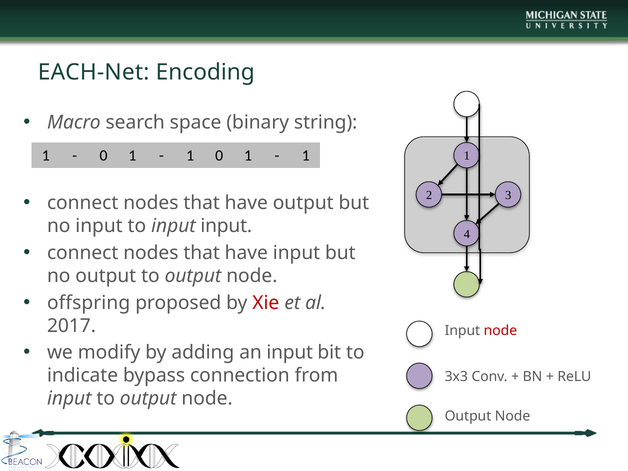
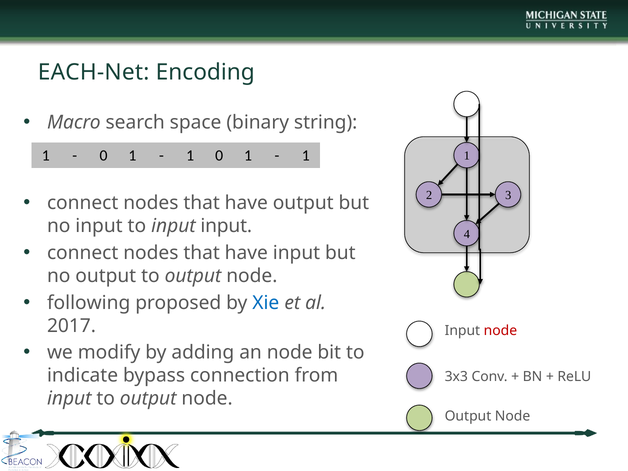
offspring: offspring -> following (89, 303)
Xie colour: red -> blue (266, 303)
an input: input -> node (290, 353)
